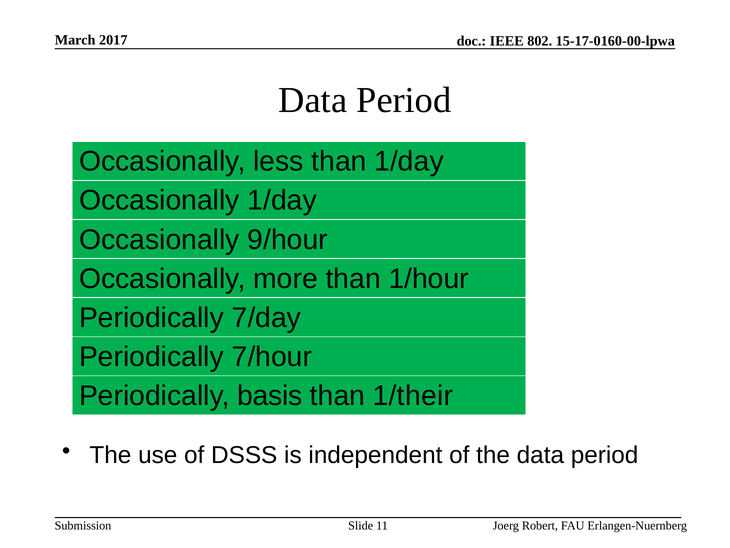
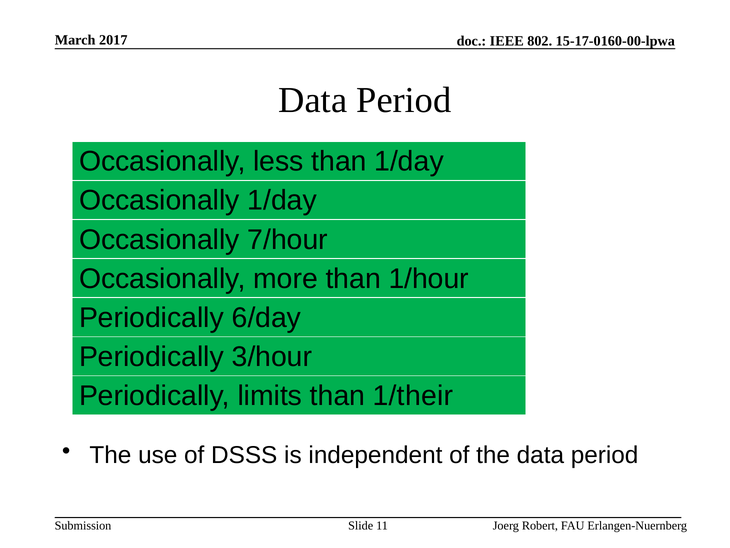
9/hour: 9/hour -> 7/hour (288, 239)
7/day: 7/day -> 6/day (266, 317)
7/hour: 7/hour -> 3/hour (272, 356)
basis: basis -> limits (270, 395)
